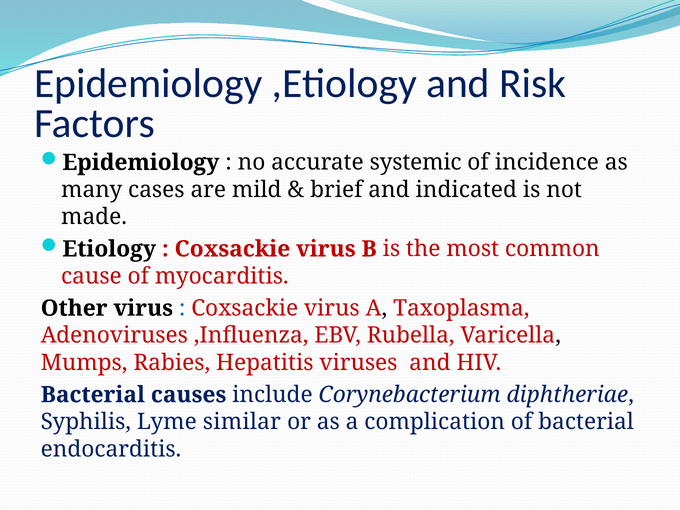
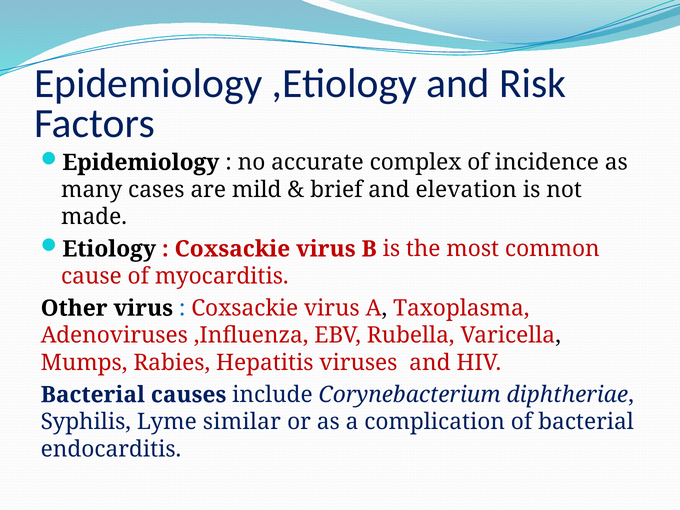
systemic: systemic -> complex (416, 162)
indicated: indicated -> elevation (466, 190)
